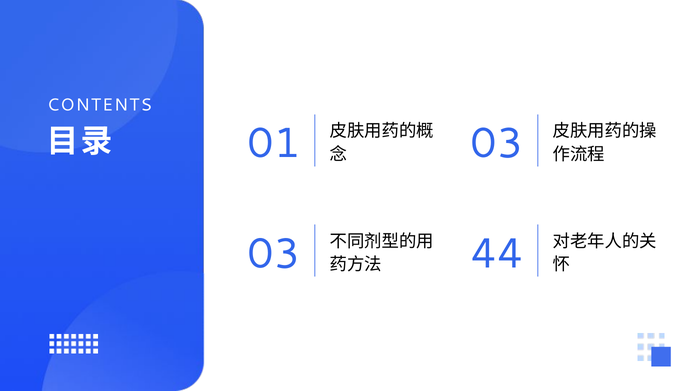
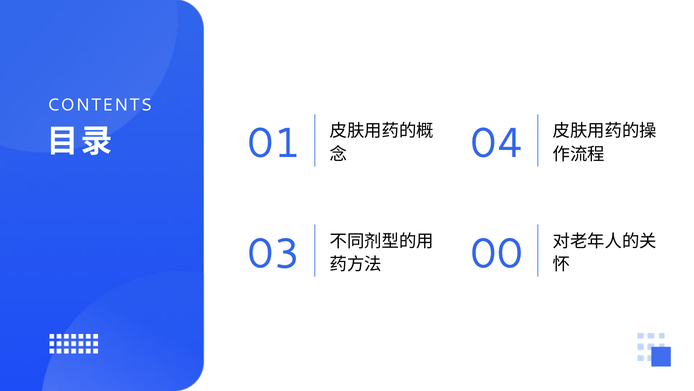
03: 03 -> 04 (497, 143)
44: 44 -> 00 (497, 253)
